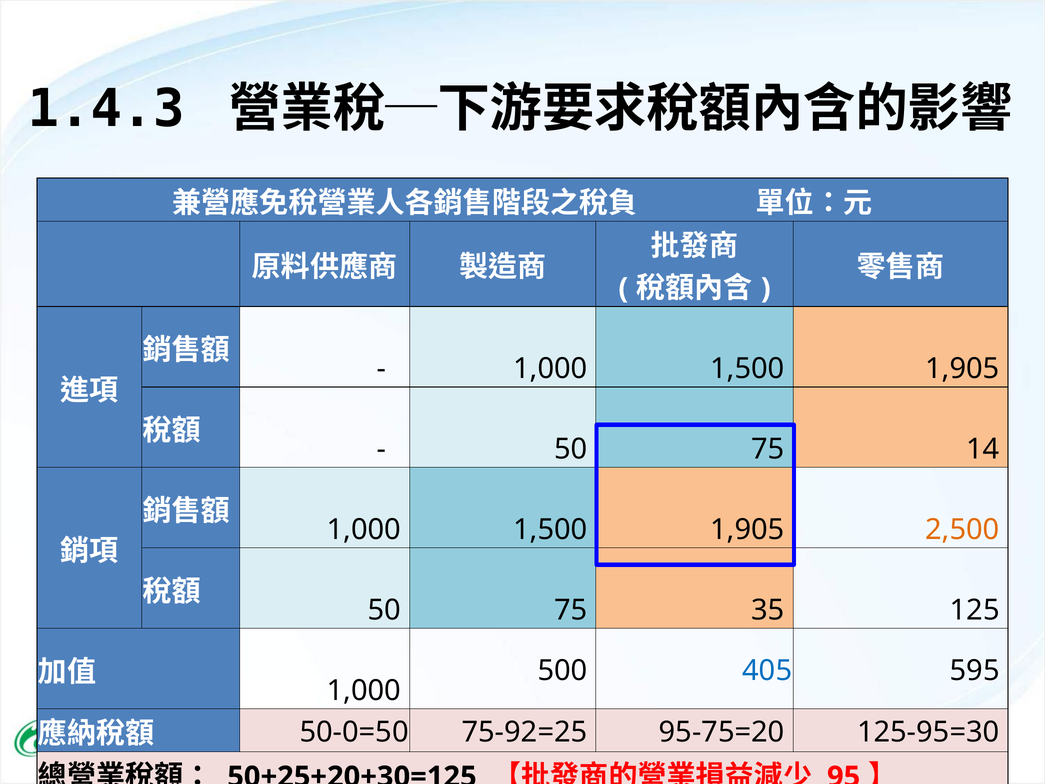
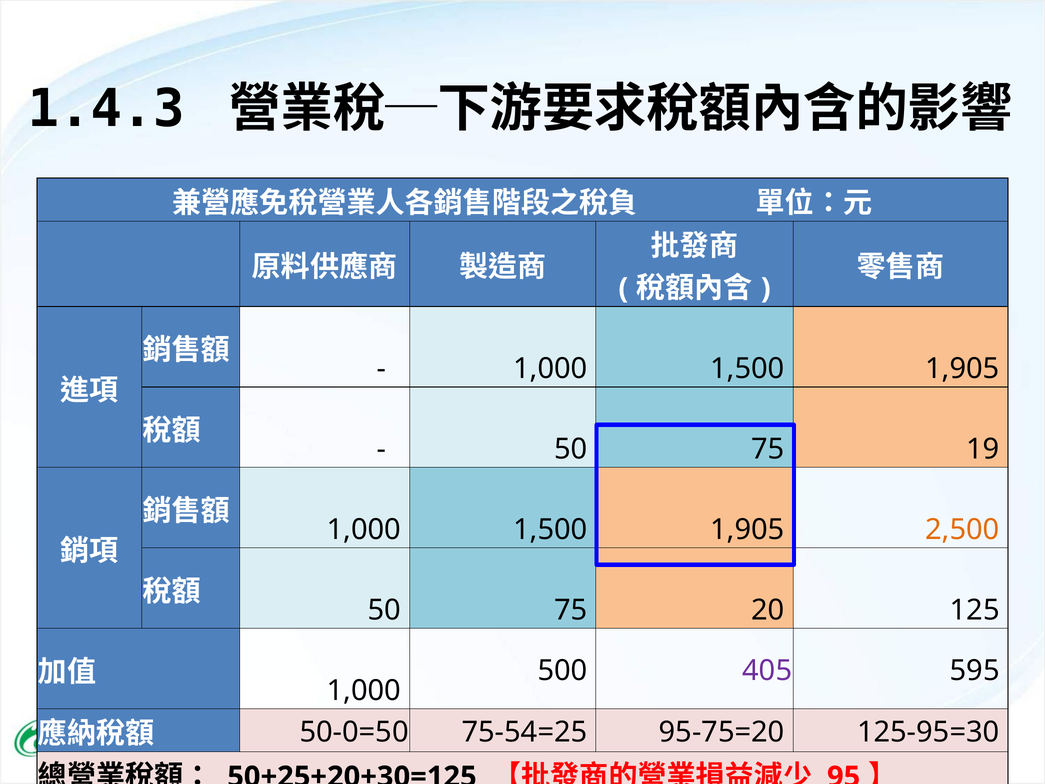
14: 14 -> 19 (983, 449)
35: 35 -> 20 (768, 610)
405 colour: blue -> purple (767, 670)
75-92=25: 75-92=25 -> 75-54=25 (525, 732)
